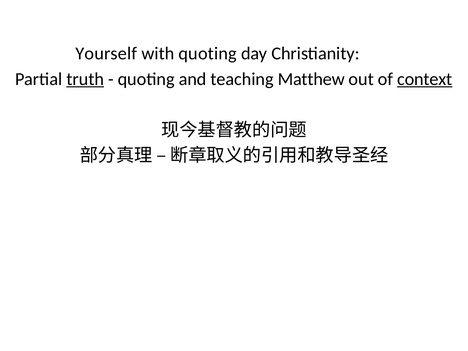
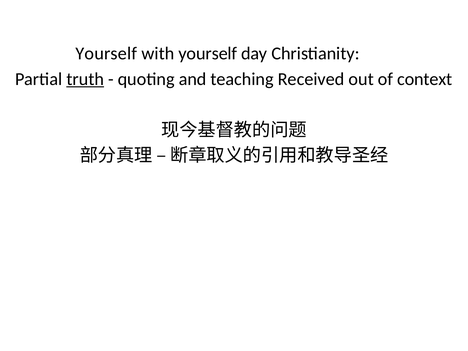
with quoting: quoting -> yourself (208, 54)
Matthew: Matthew -> Received (311, 79)
context underline: present -> none (425, 79)
